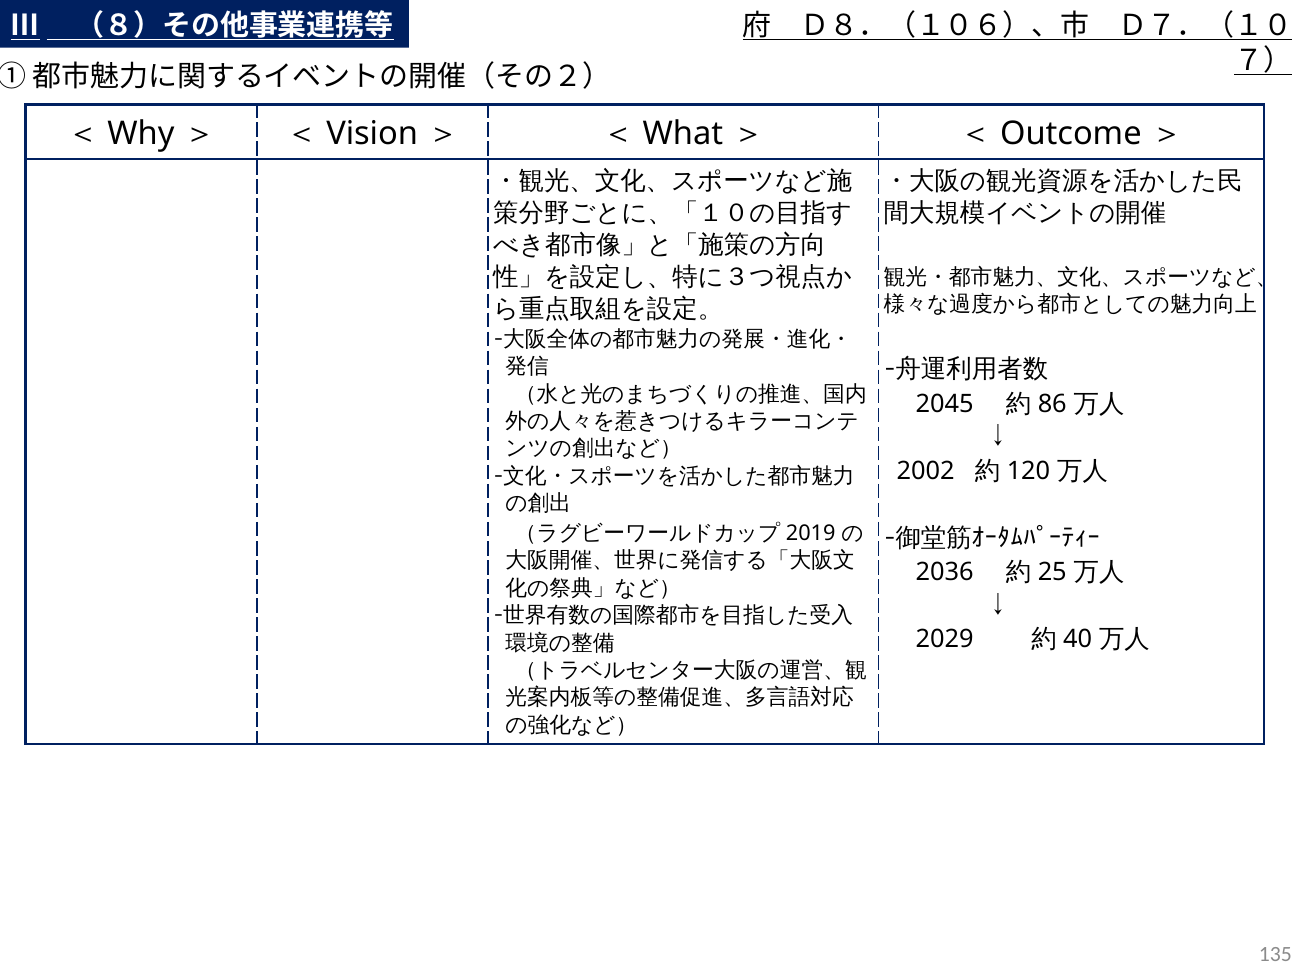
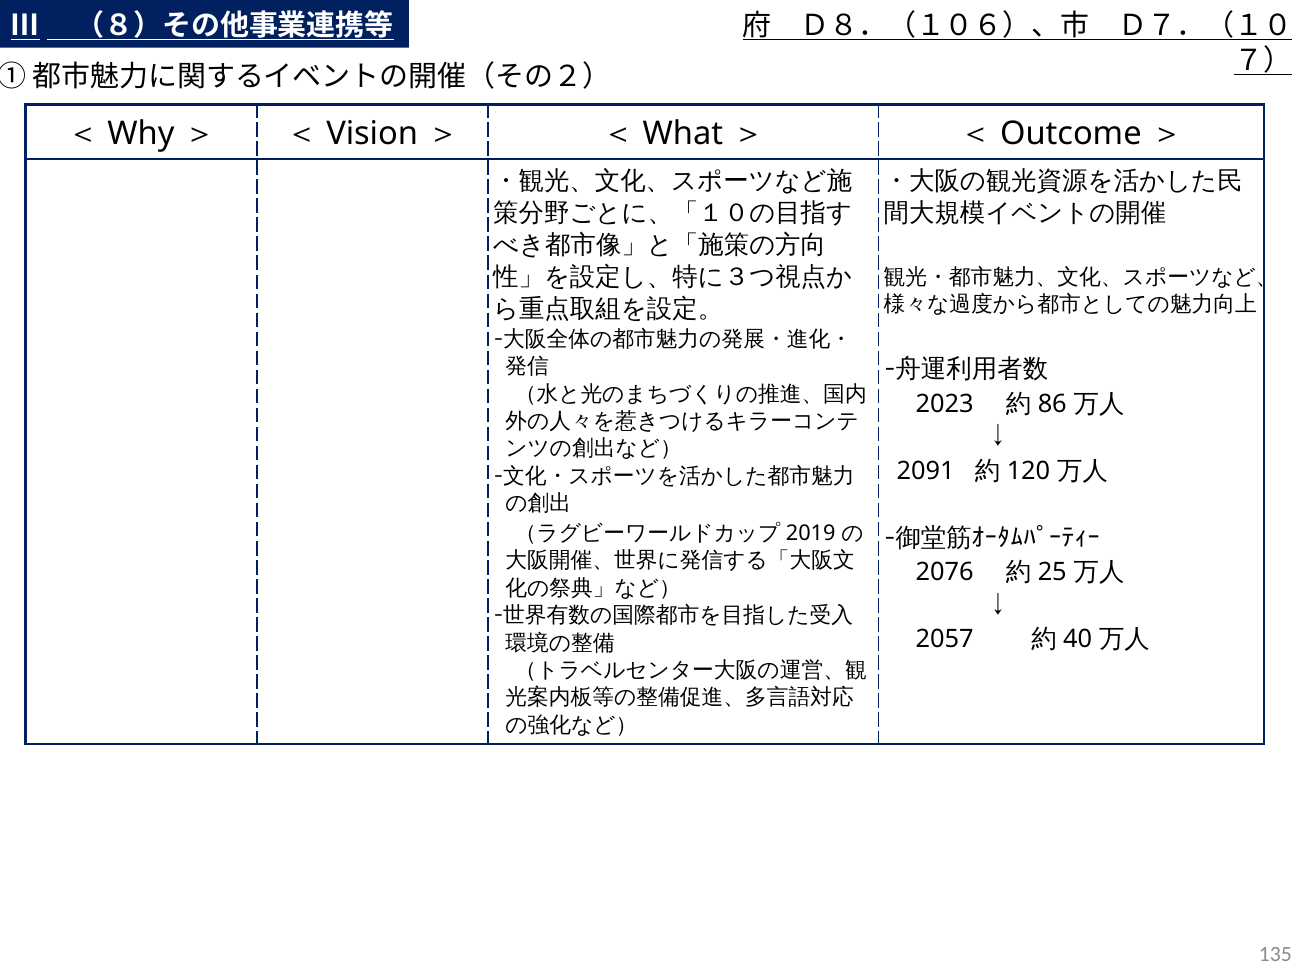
2045: 2045 -> 2023 (945, 404)
2002: 2002 -> 2091 (926, 471)
2036: 2036 -> 2076 (945, 572)
2029: 2029 -> 2057 (945, 639)
